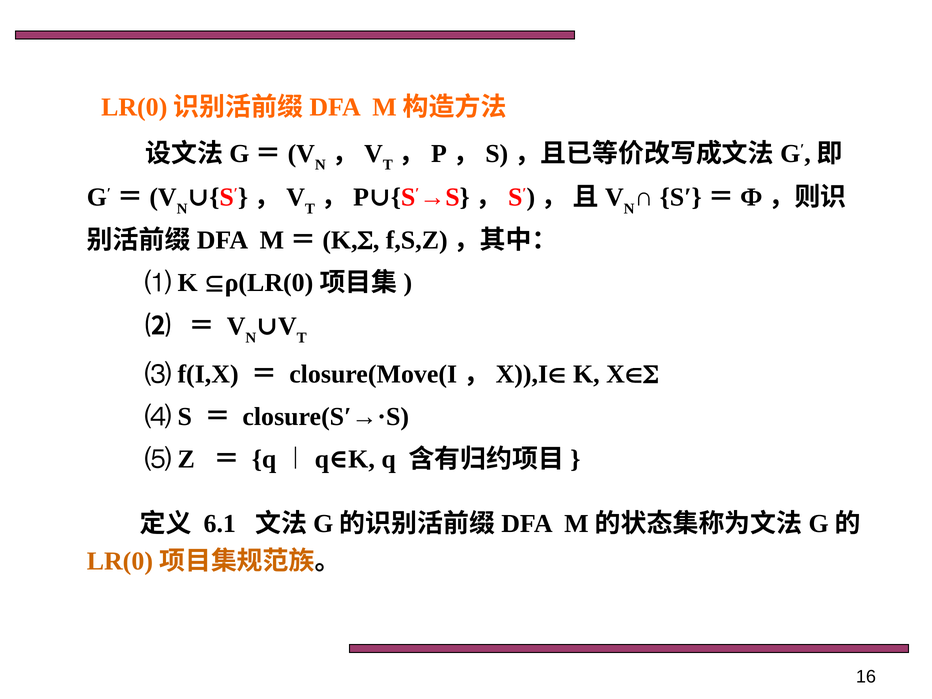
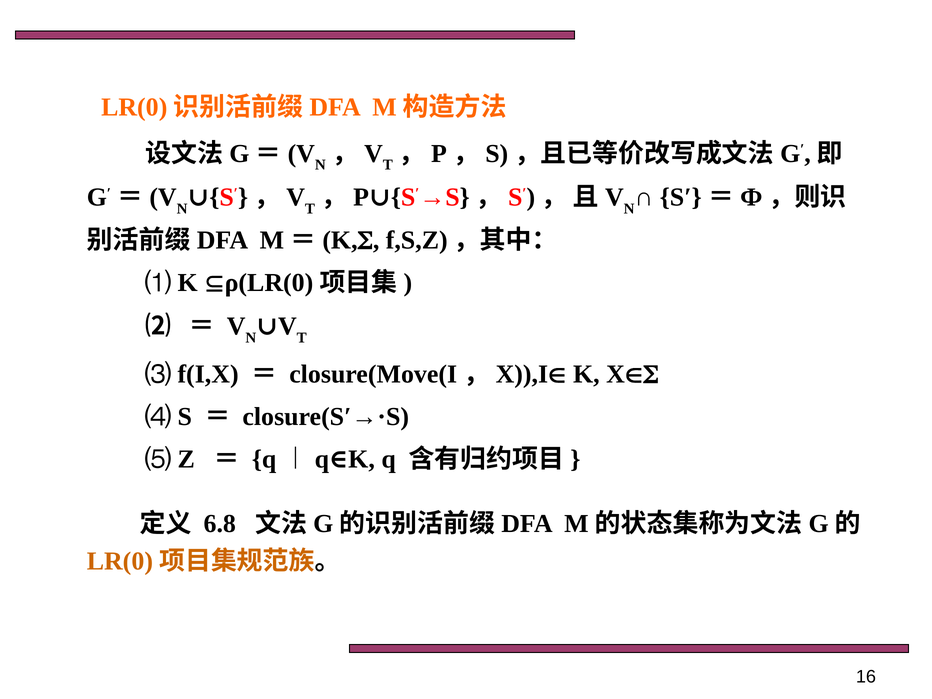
6.1: 6.1 -> 6.8 (220, 524)
